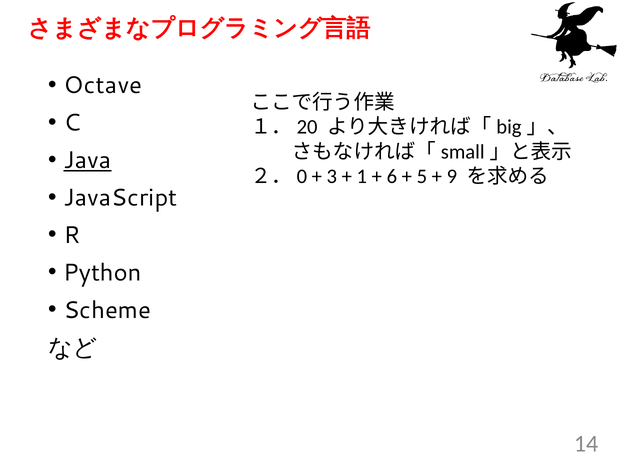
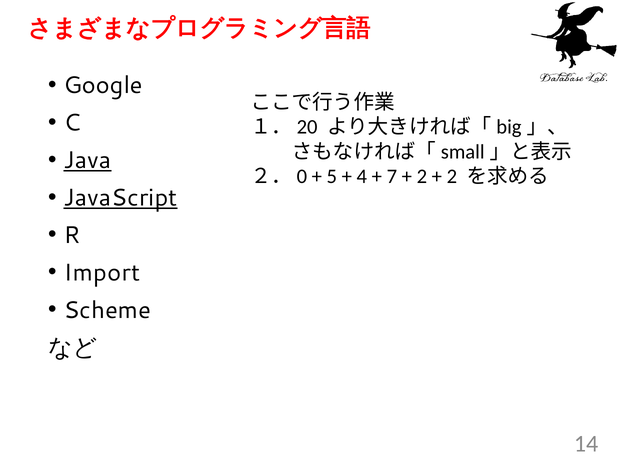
Octave: Octave -> Google (103, 85)
3: 3 -> 5 (332, 176)
1: 1 -> 4 (362, 176)
6: 6 -> 7 (392, 176)
5: 5 -> 2 (422, 176)
9: 9 -> 2 (452, 176)
JavaScript underline: none -> present (120, 198)
Python: Python -> Import (102, 273)
